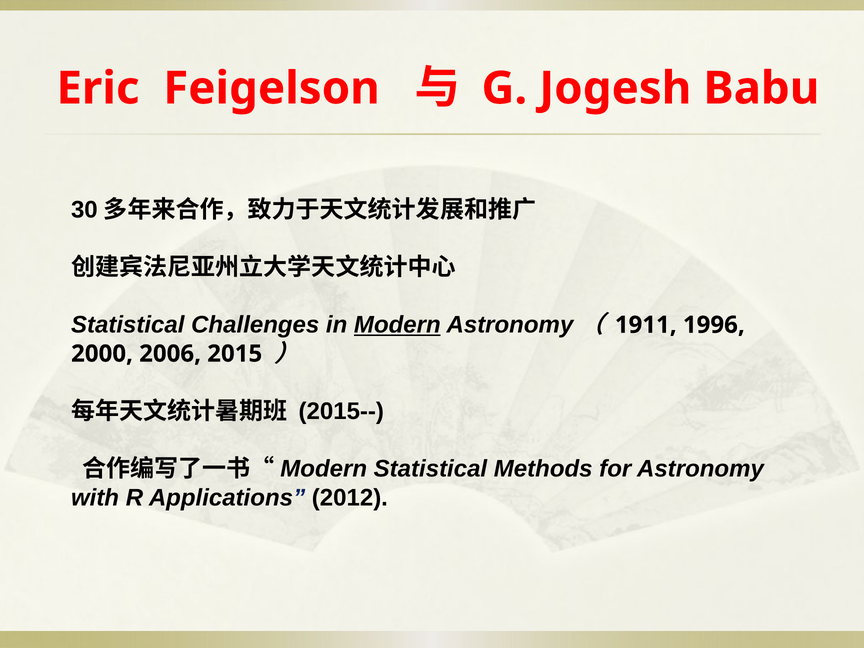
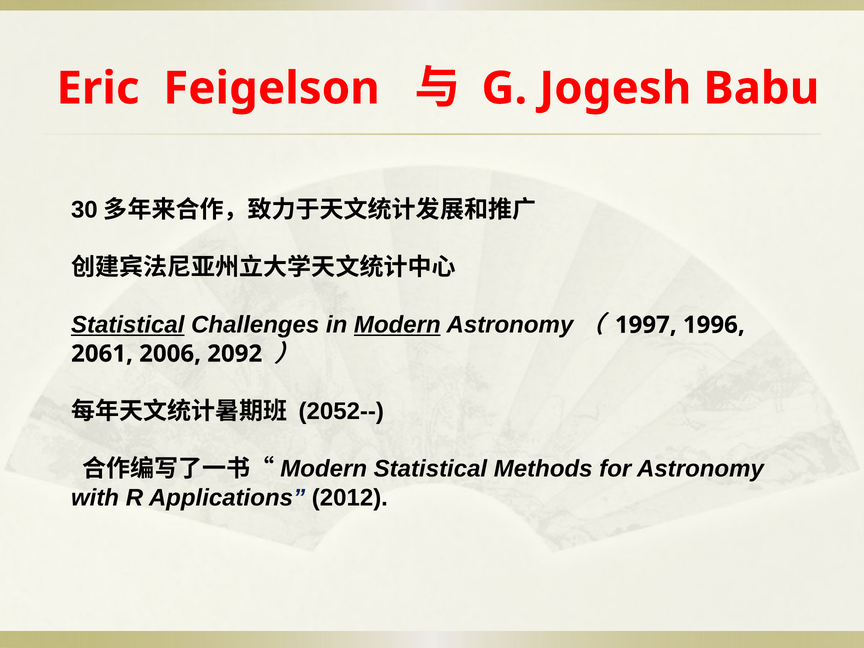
Statistical underline: none -> present (128, 325)
1911: 1911 -> 1997 (646, 325)
2000: 2000 -> 2061 (102, 354)
2015: 2015 -> 2092 (235, 354)
2015--: 2015-- -> 2052-- (341, 411)
